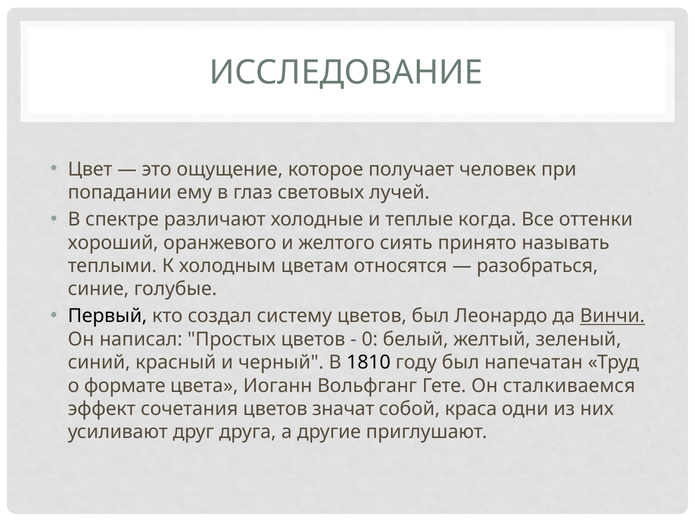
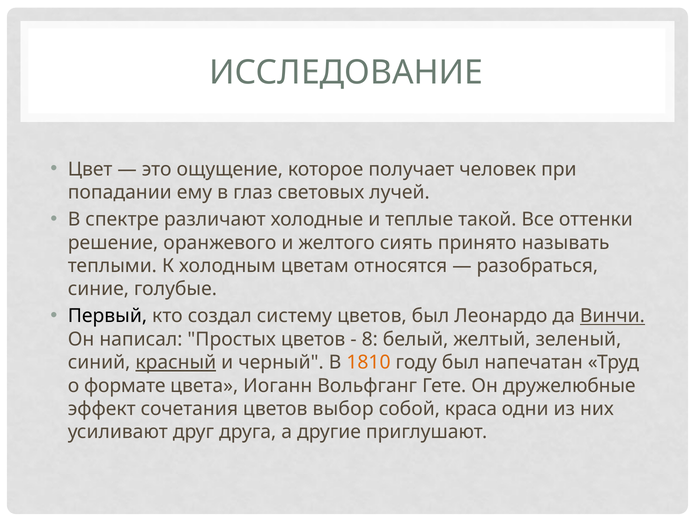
когда: когда -> такой (487, 220)
хороший: хороший -> решение (113, 243)
0: 0 -> 8 (370, 339)
красный underline: none -> present (176, 363)
1810 colour: black -> orange (368, 363)
сталкиваемся: сталкиваемся -> дружелюбные (569, 386)
значат: значат -> выбор (343, 409)
